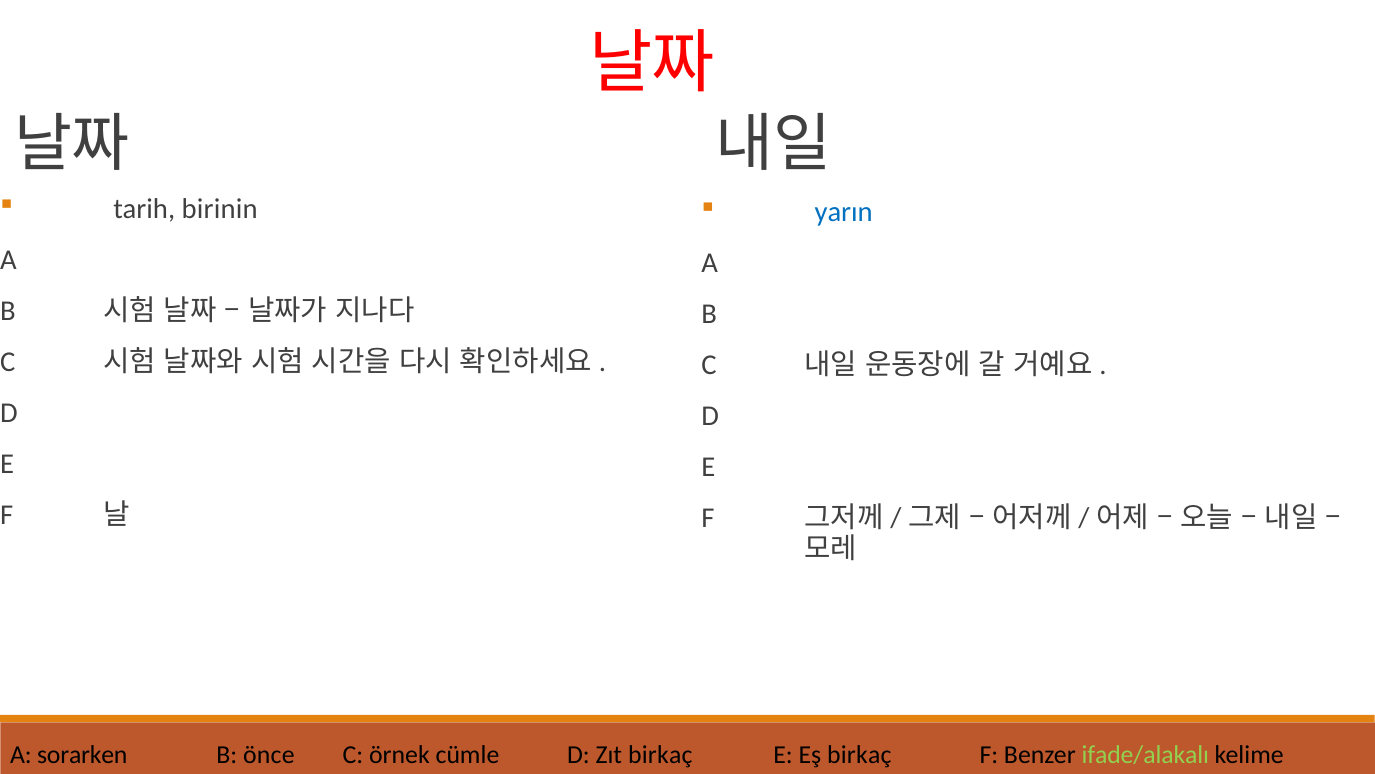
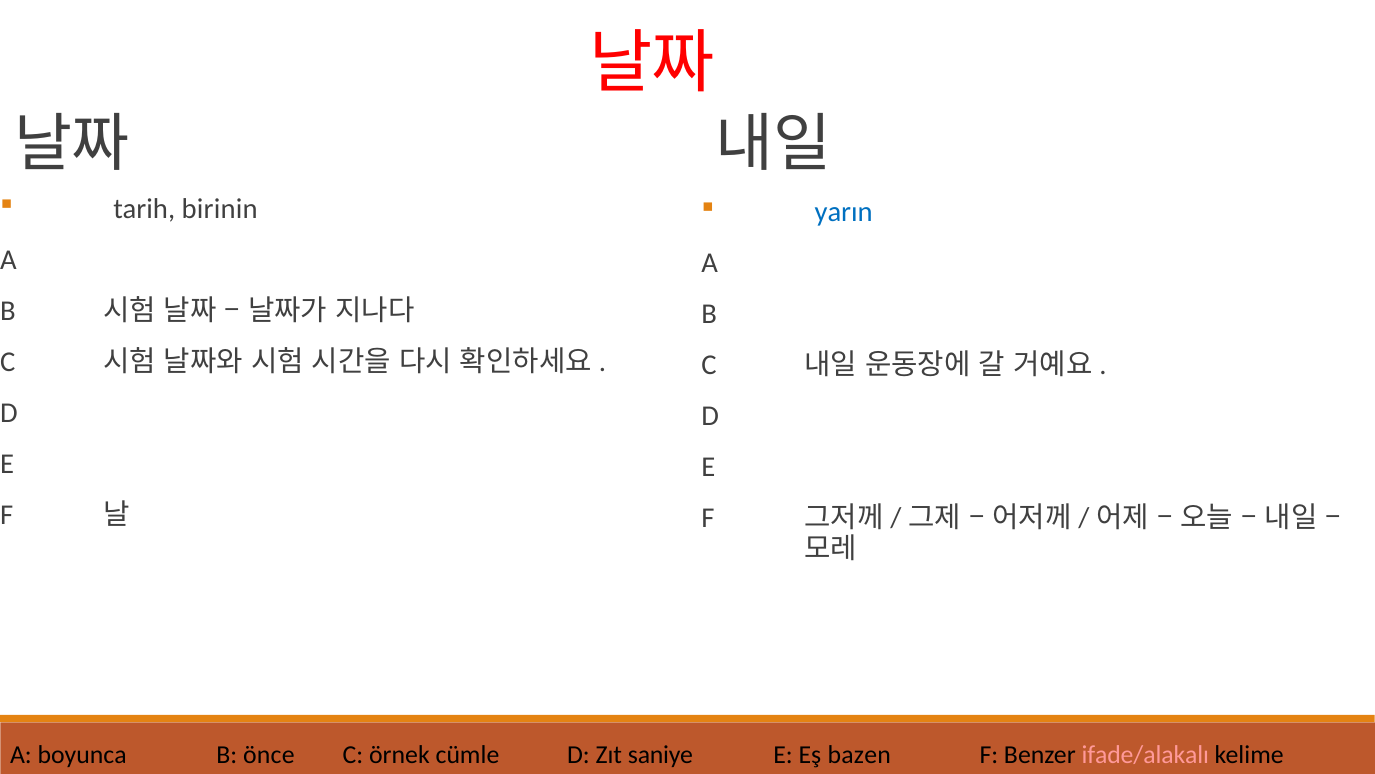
sorarken: sorarken -> boyunca (82, 754)
Zıt birkaç: birkaç -> saniye (661, 754)
Eş birkaç: birkaç -> bazen (859, 754)
ifade/alakalı colour: light green -> pink (1145, 754)
